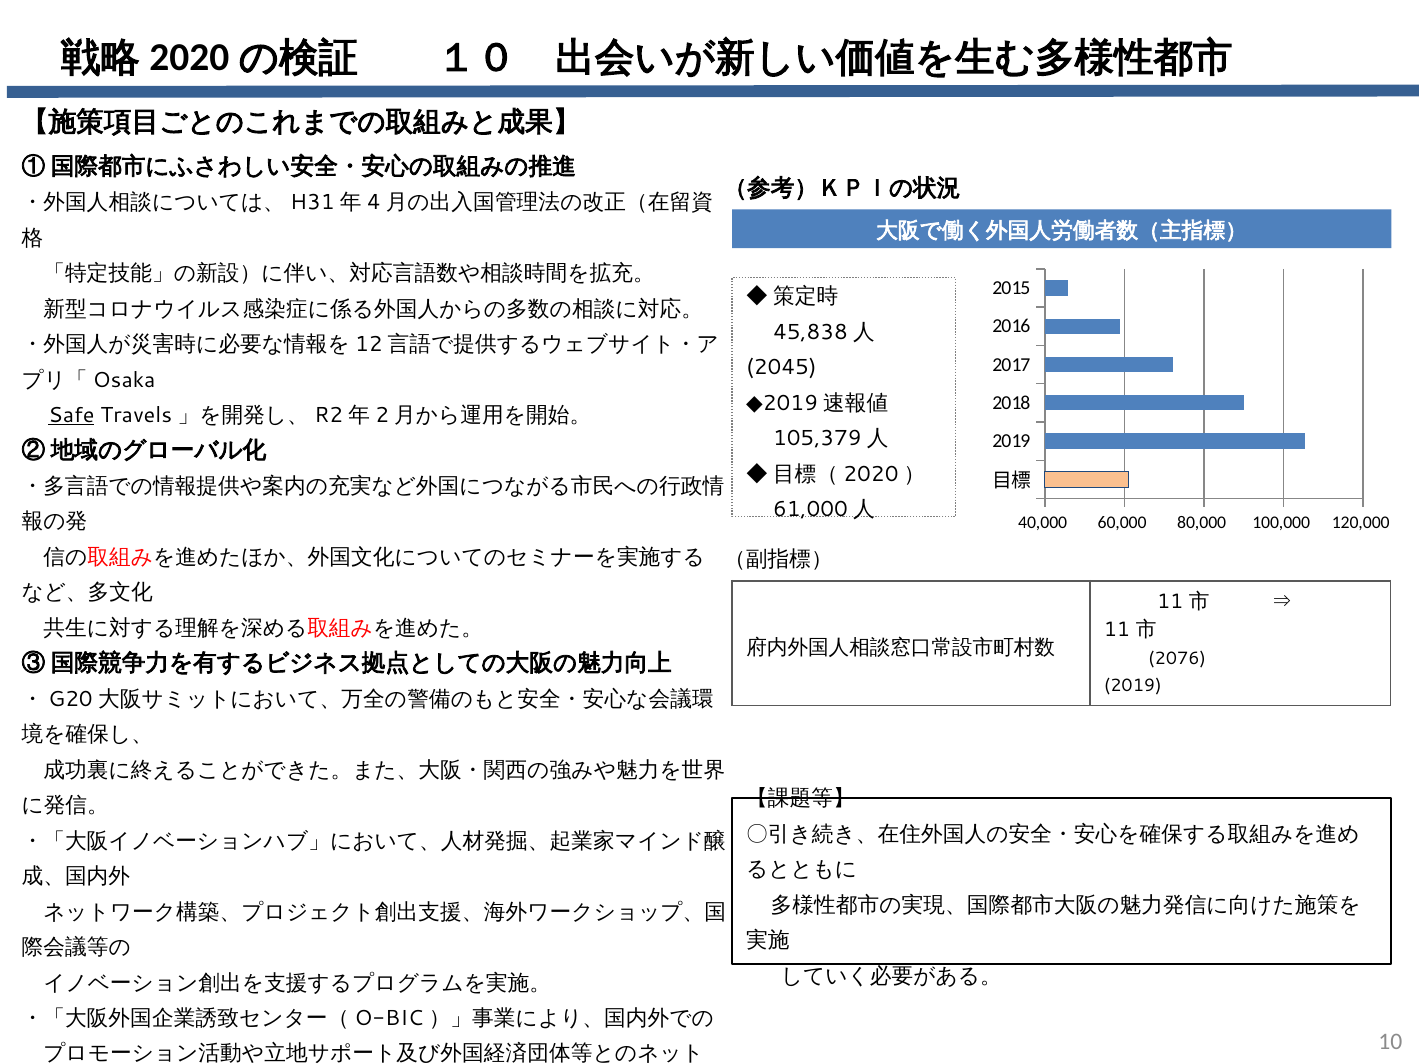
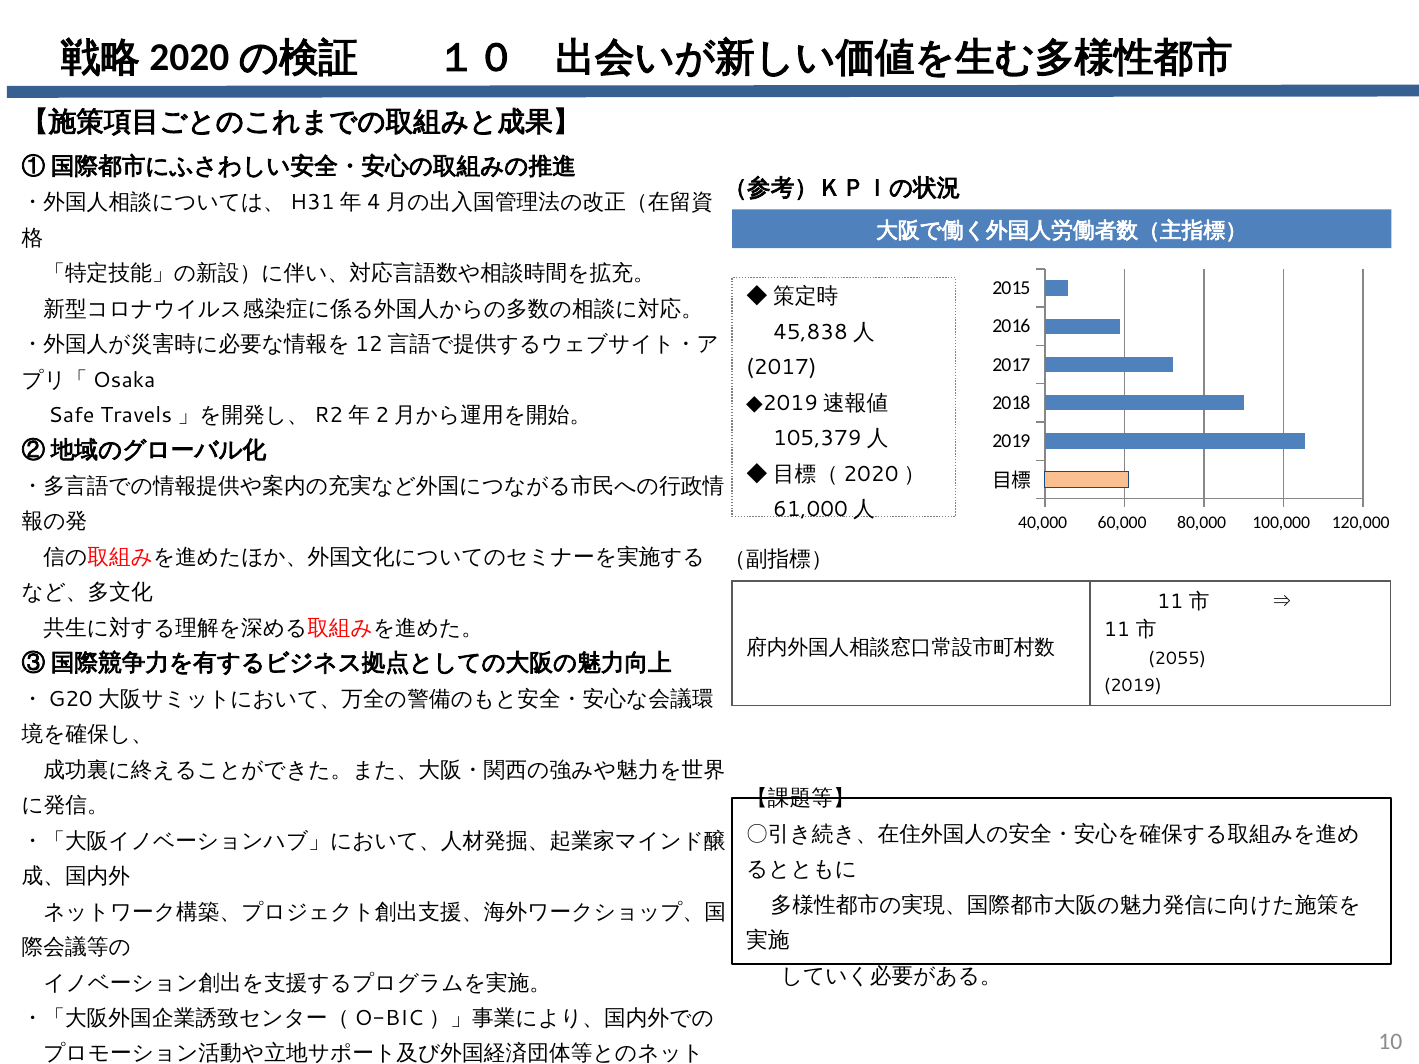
2045: 2045 -> 2017 (781, 368)
Safe underline: present -> none (71, 416)
2076: 2076 -> 2055 (1177, 659)
